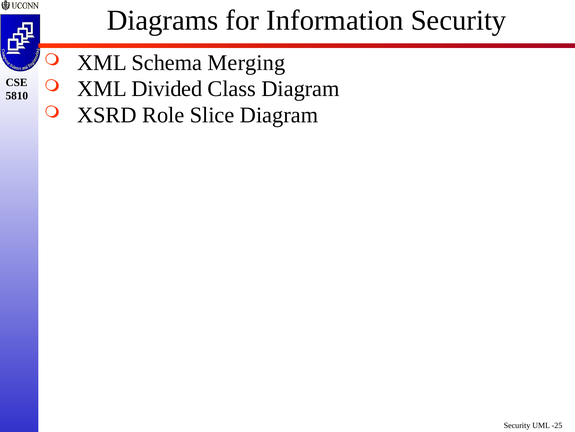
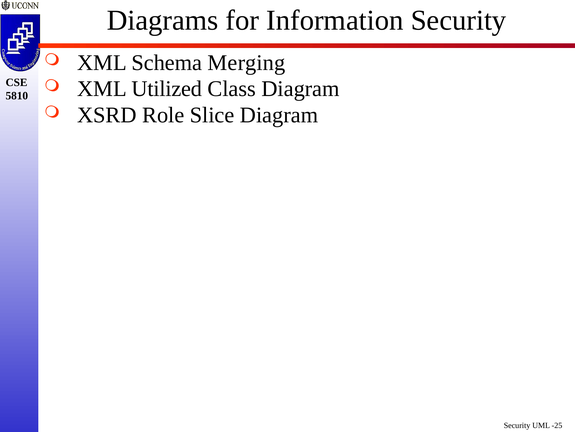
Divided: Divided -> Utilized (167, 89)
